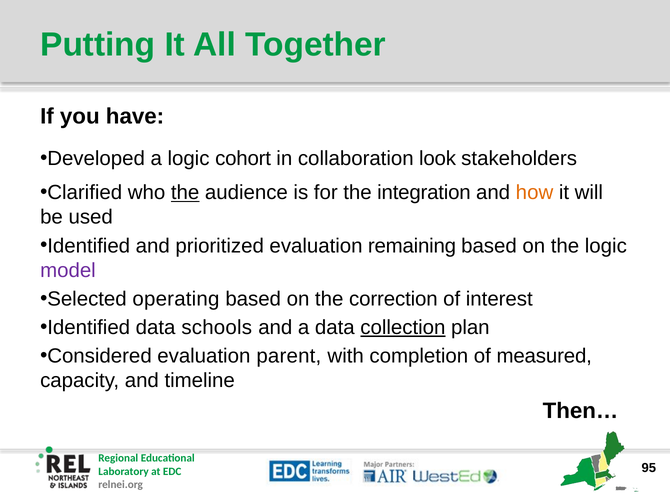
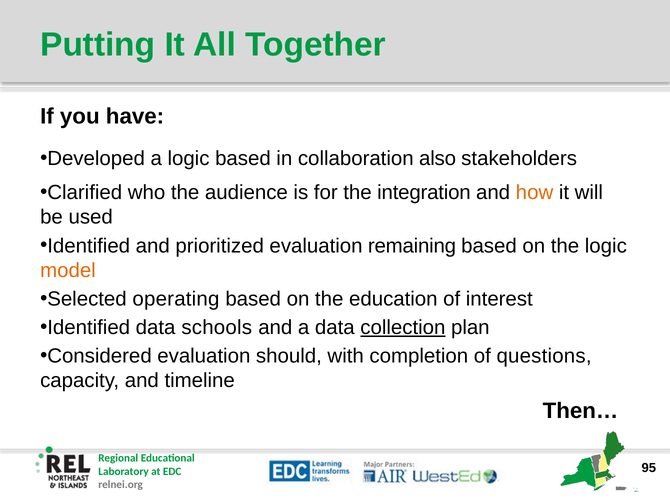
logic cohort: cohort -> based (243, 159)
look: look -> also (438, 159)
the underline: present -> none (185, 193)
model colour: purple -> orange (68, 271)
correction: correction -> education (393, 299)
parent: parent -> should (289, 356)
measured: measured -> questions (544, 356)
